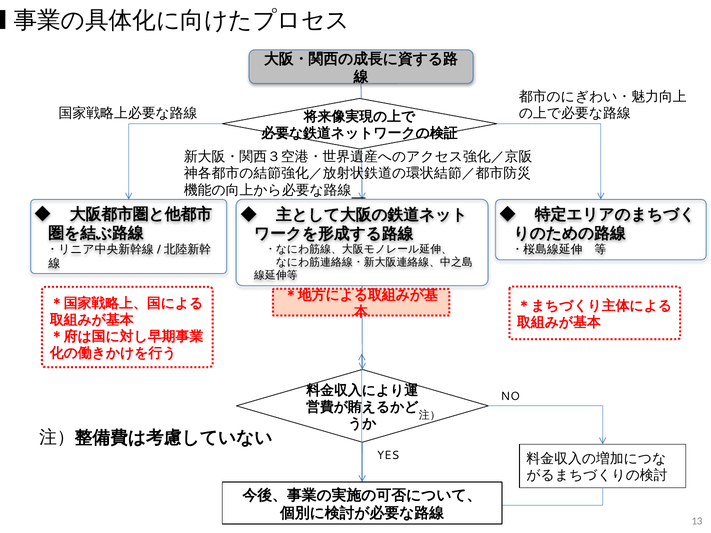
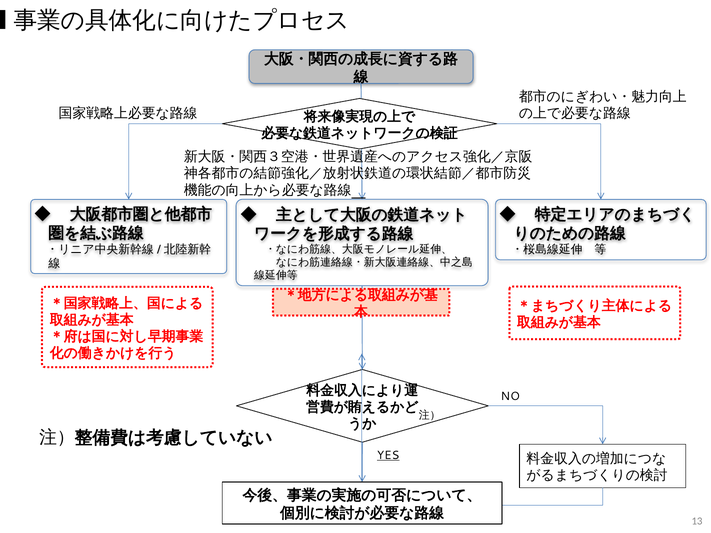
YES underline: none -> present (388, 455)
